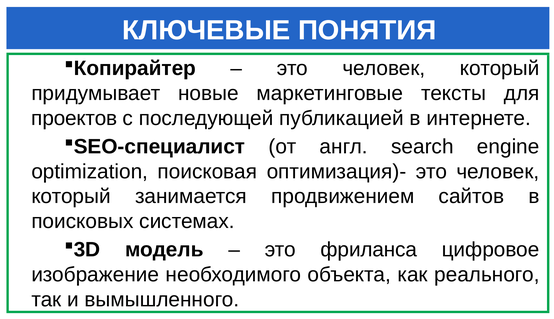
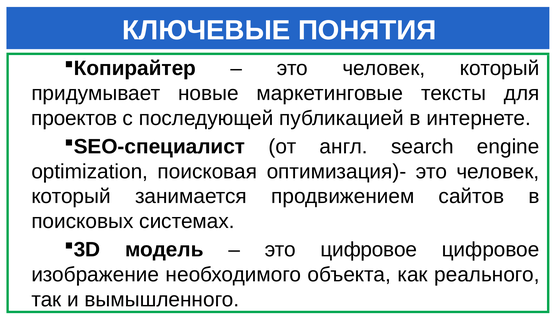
это фриланса: фриланса -> цифровое (369, 250)
